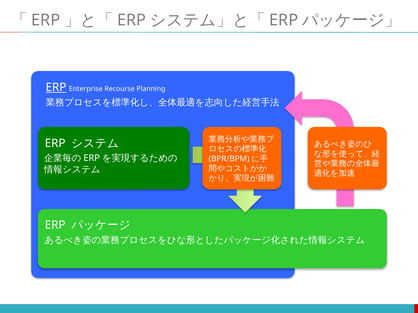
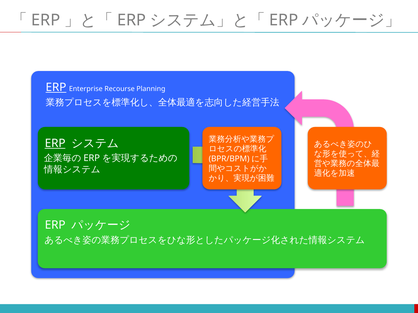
ERP underline: none -> present (55, 144)
